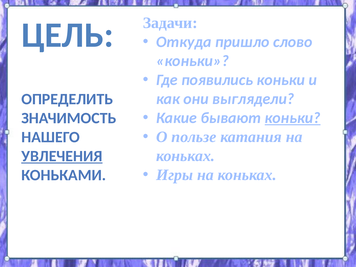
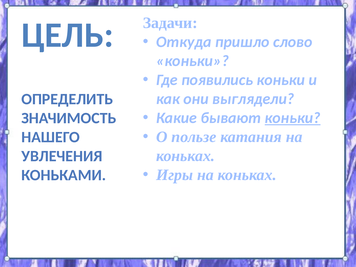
УВЛЕЧЕНИЯ underline: present -> none (62, 156)
